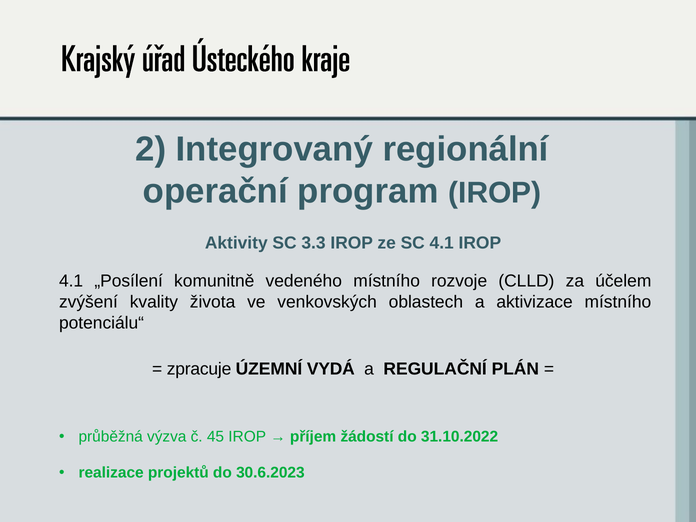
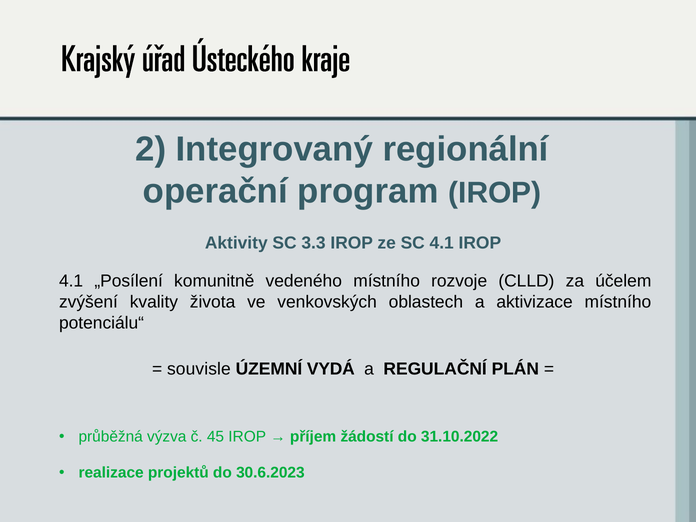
zpracuje: zpracuje -> souvisle (199, 369)
